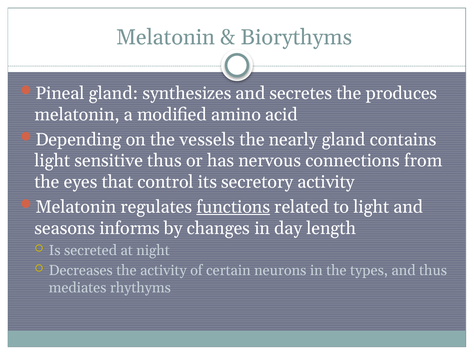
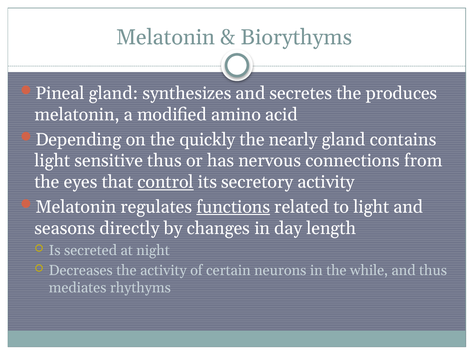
vessels: vessels -> quickly (207, 140)
control underline: none -> present (166, 182)
informs: informs -> directly (129, 229)
types: types -> while (369, 271)
